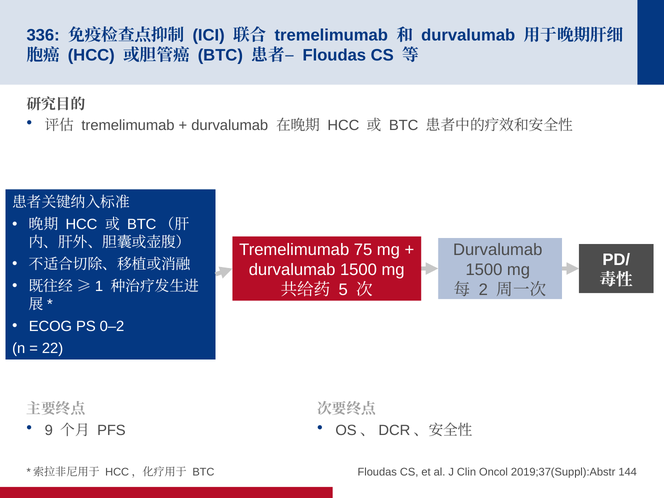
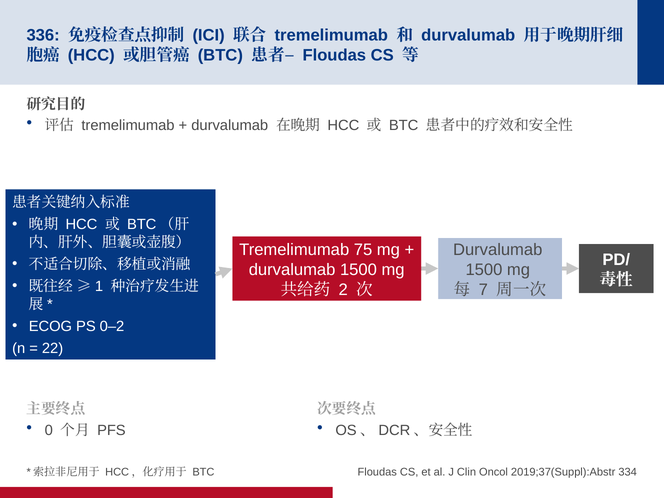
2: 2 -> 7 (483, 290)
5: 5 -> 2 (343, 290)
9: 9 -> 0 (49, 430)
144: 144 -> 334 (628, 472)
